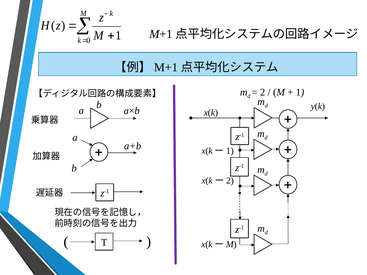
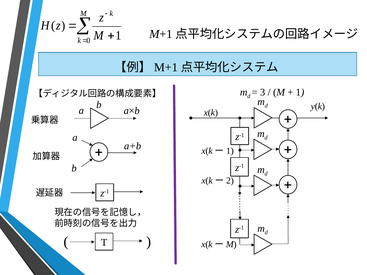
2: 2 -> 3 (263, 92)
